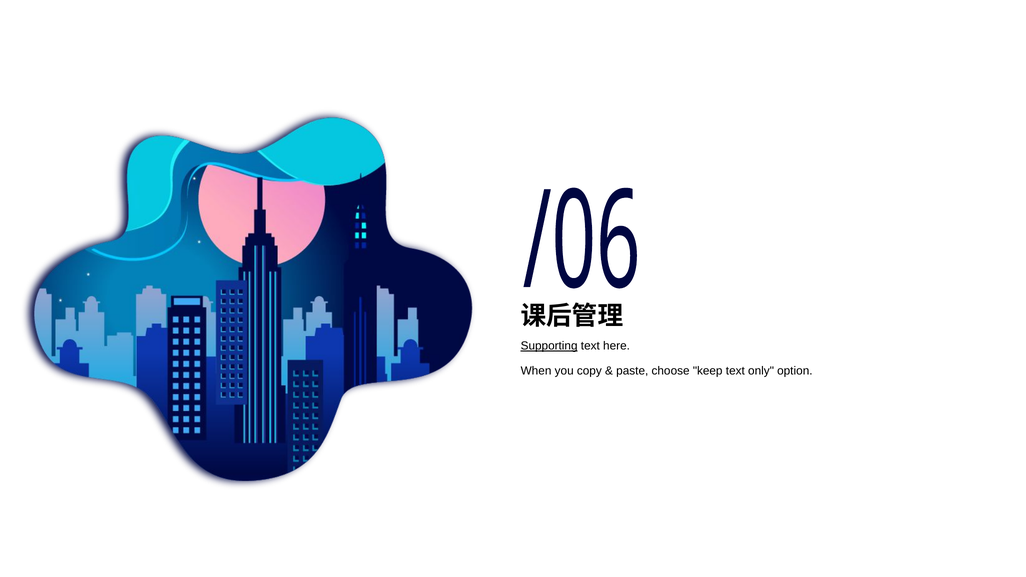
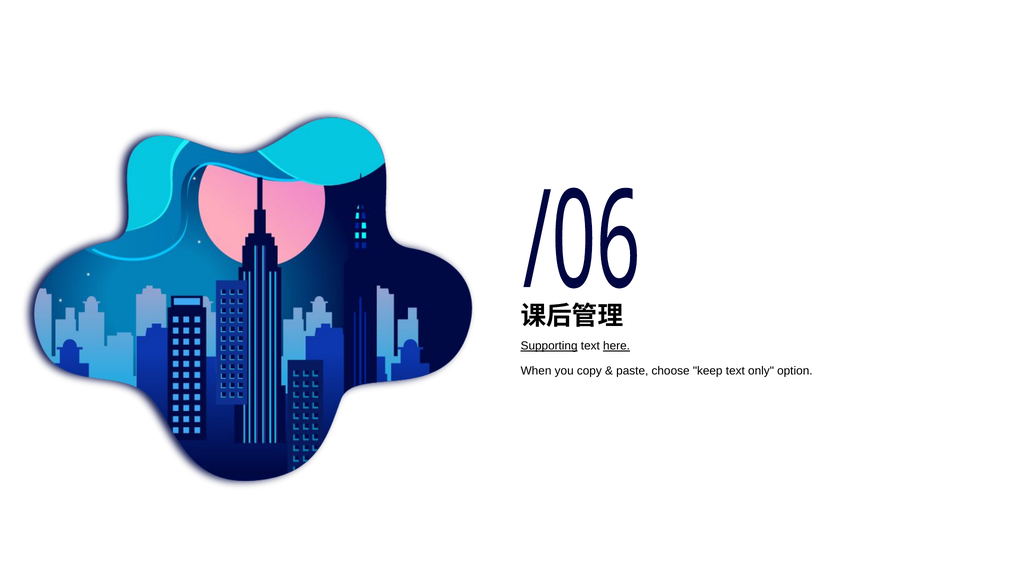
here underline: none -> present (617, 346)
